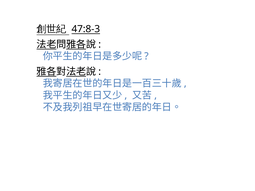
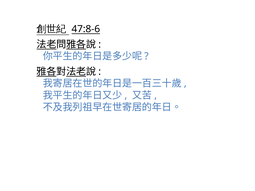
47:8-3: 47:8-3 -> 47:8-6 (86, 29)
